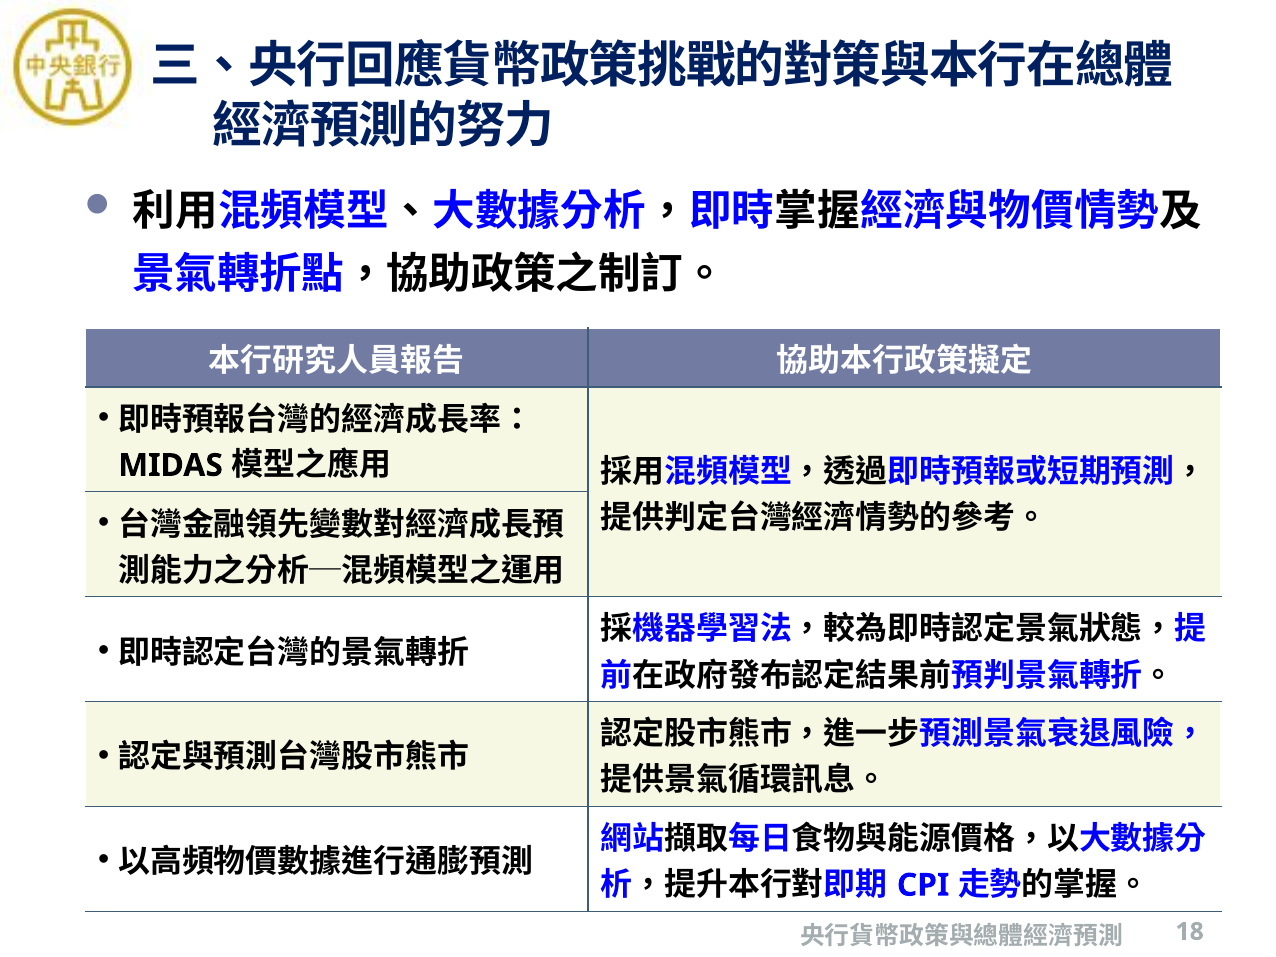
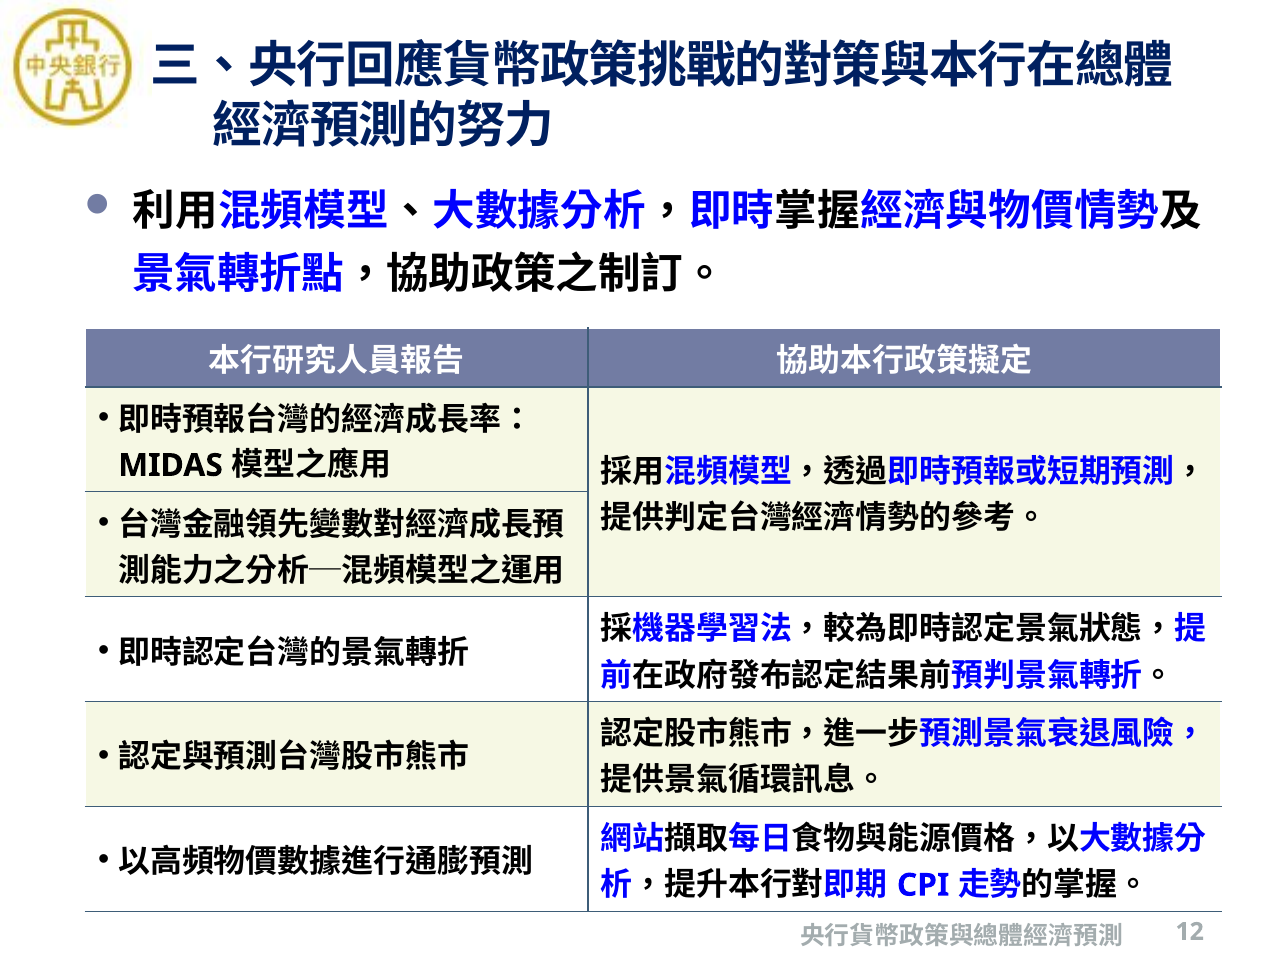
18: 18 -> 12 (1190, 932)
